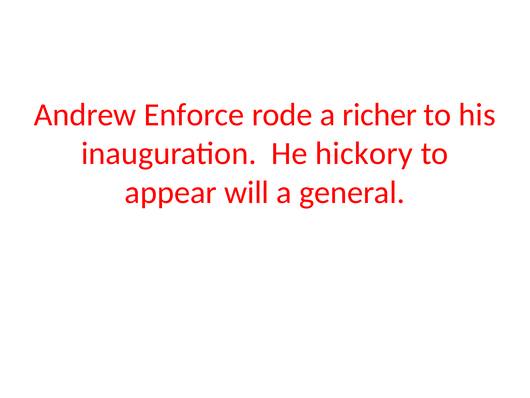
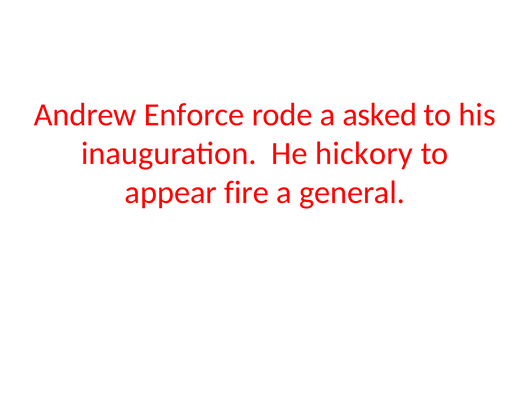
richer: richer -> asked (380, 115)
will: will -> fire (247, 192)
